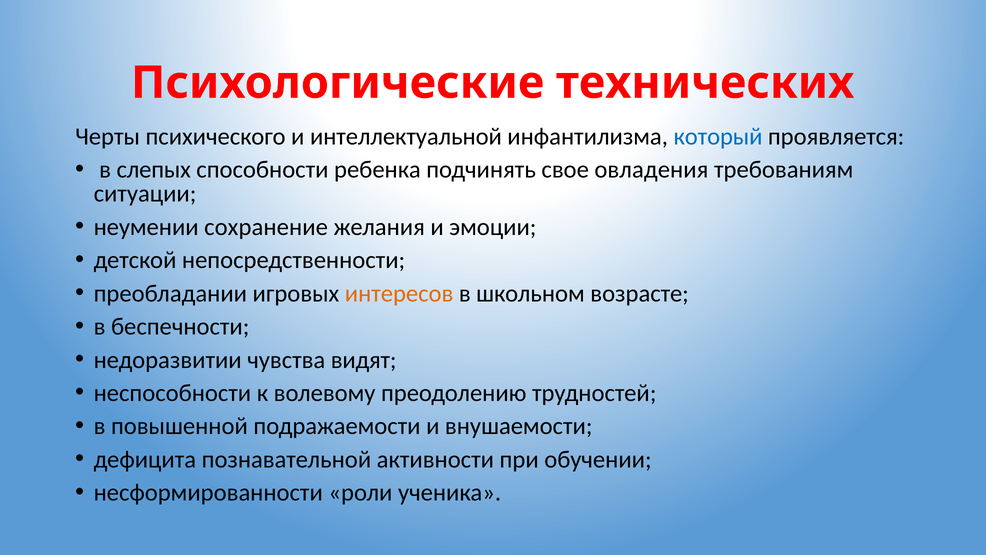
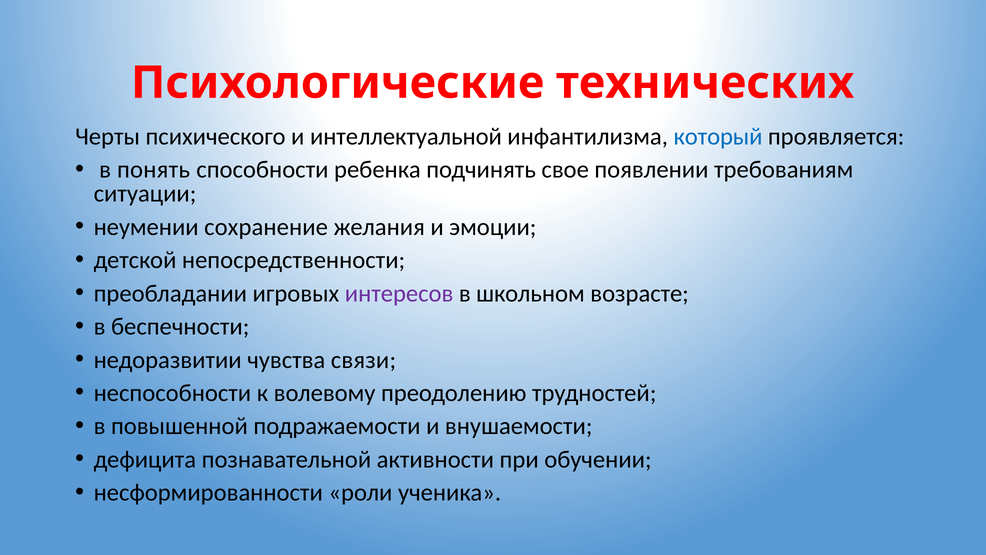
слепых: слепых -> понять (154, 170)
овладения: овладения -> появлении (651, 170)
интересов colour: orange -> purple (399, 293)
видят: видят -> связи (363, 360)
